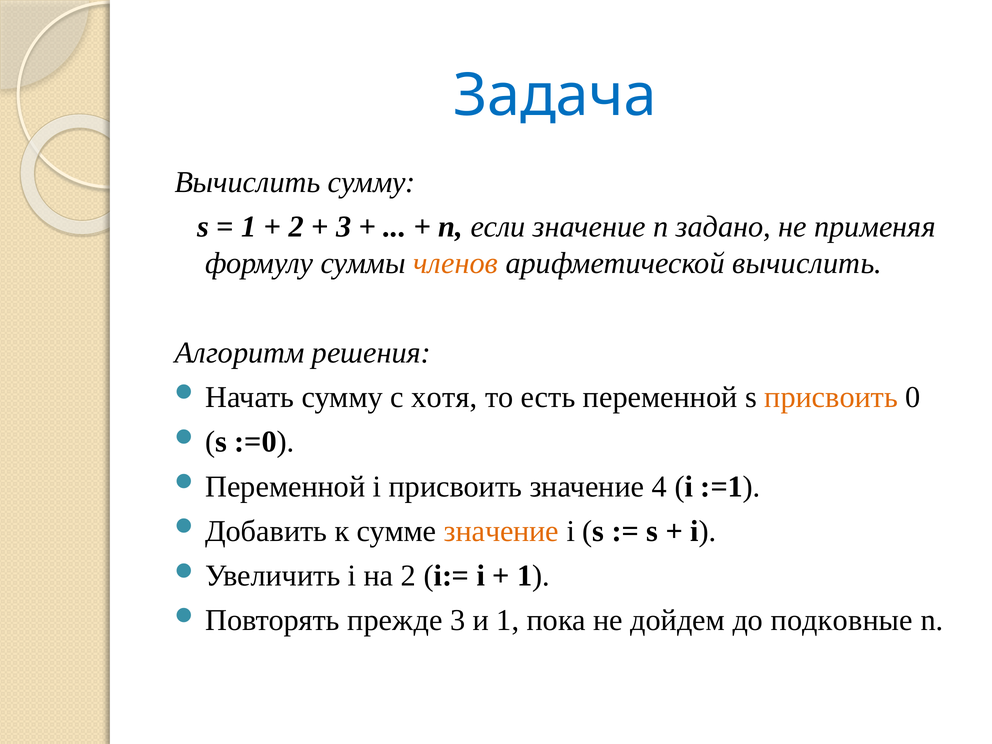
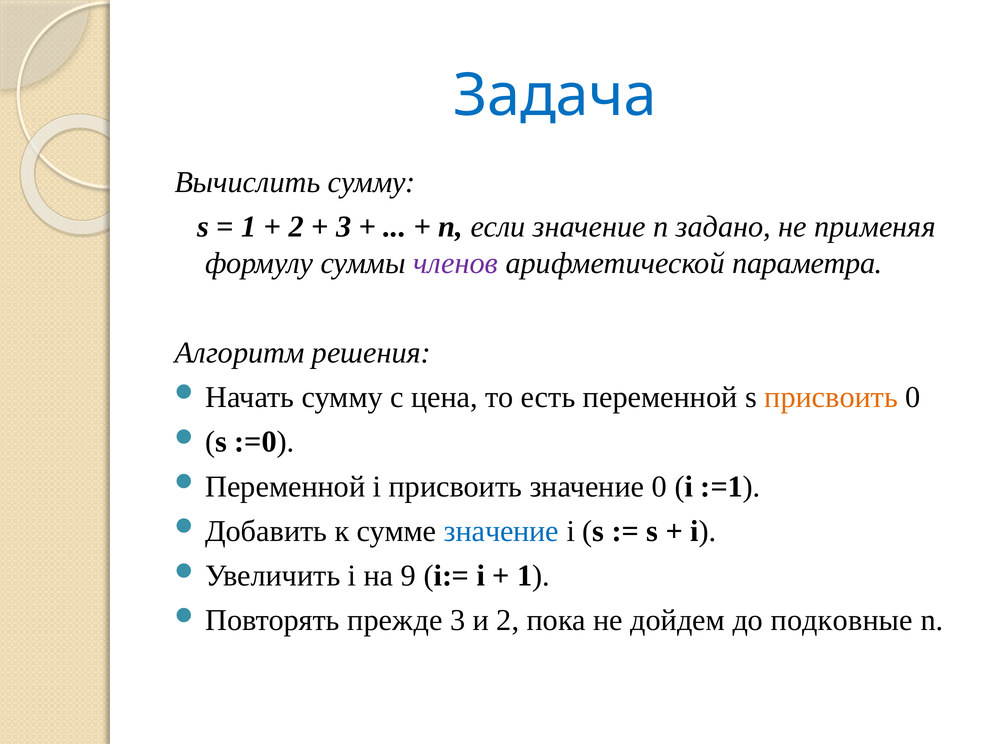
членов colour: orange -> purple (456, 263)
арифметической вычислить: вычислить -> параметра (807, 263)
хотя: хотя -> цена (445, 397)
значение 4: 4 -> 0 (659, 487)
значение colour: orange -> blue (501, 531)
на 2: 2 -> 9 (408, 576)
и 1: 1 -> 2 (508, 620)
